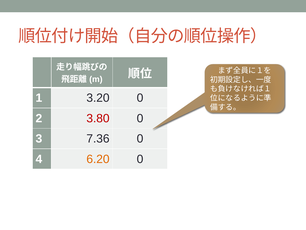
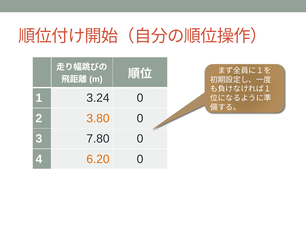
3.20: 3.20 -> 3.24 (98, 98)
3.80 colour: red -> orange (98, 118)
7.36: 7.36 -> 7.80 (98, 138)
